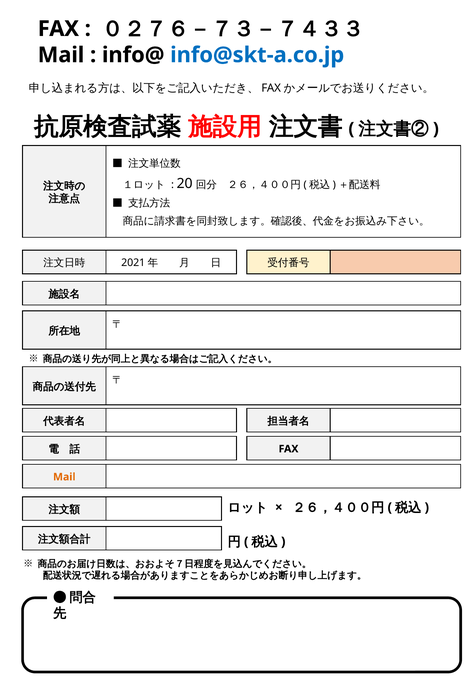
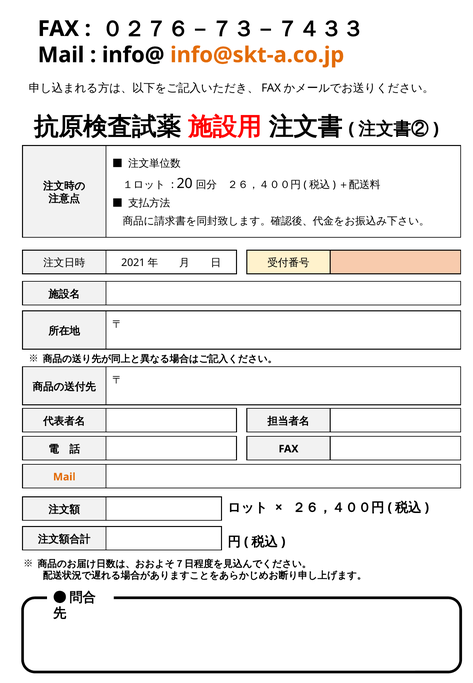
info@skt-a.co.jp colour: blue -> orange (257, 55)
